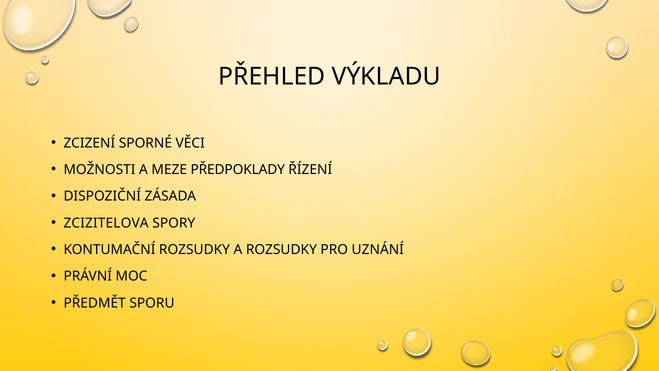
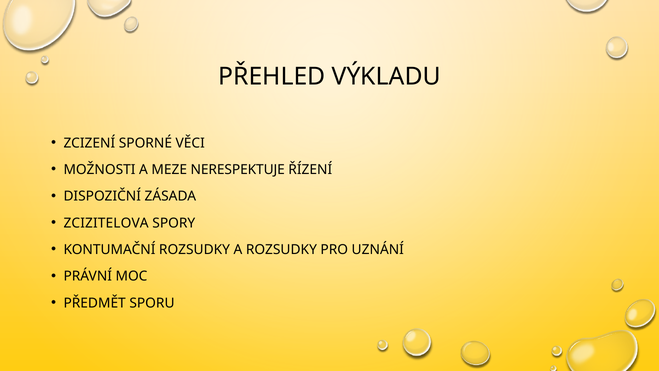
PŘEDPOKLADY: PŘEDPOKLADY -> NERESPEKTUJE (238, 170)
